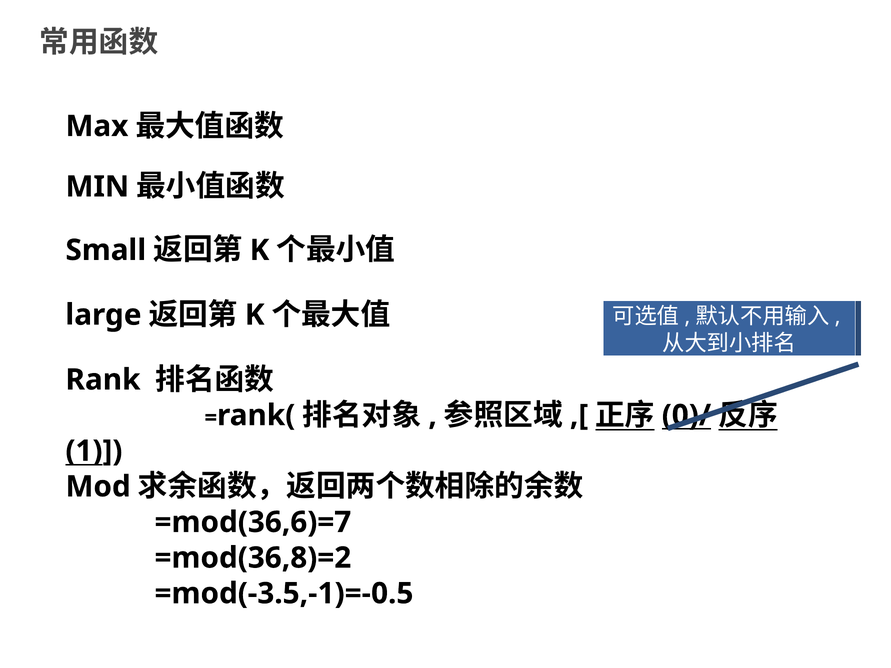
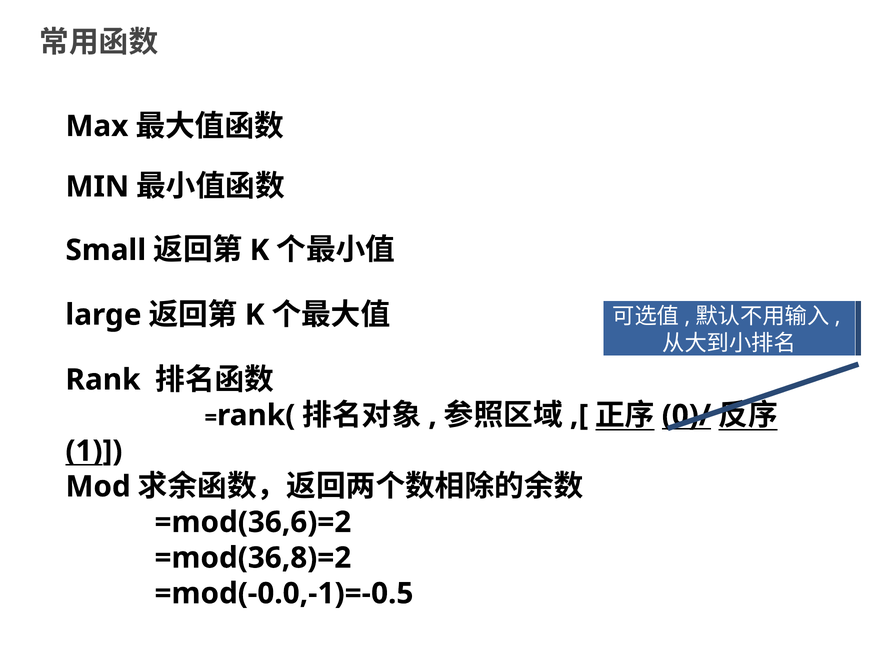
=mod(36,6)=7: =mod(36,6)=7 -> =mod(36,6)=2 (253, 522)
=mod(-3.5,-1)=-0.5: =mod(-3.5,-1)=-0.5 -> =mod(-0.0,-1)=-0.5 (284, 594)
